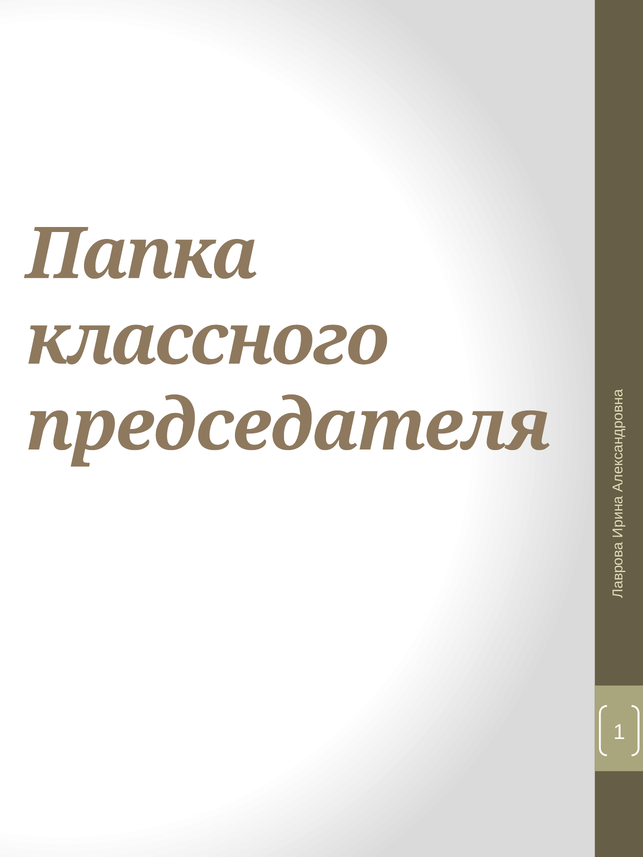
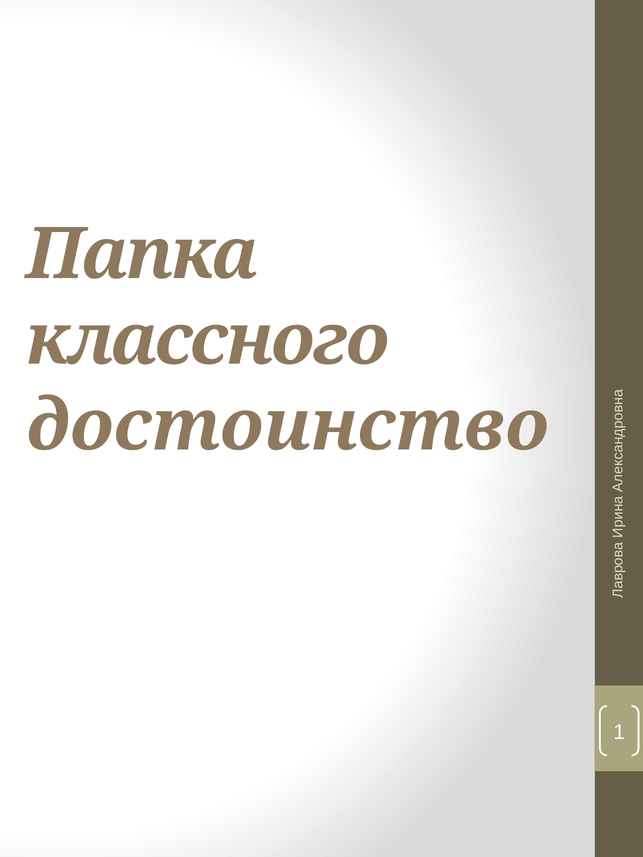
председателя: председателя -> достоинство (288, 426)
